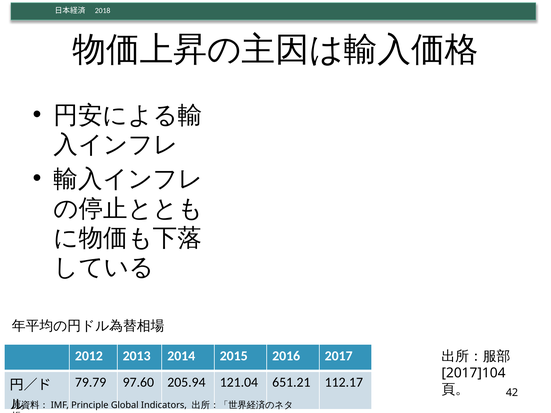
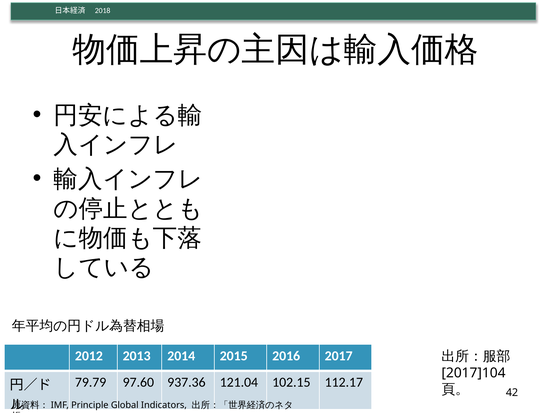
205.94: 205.94 -> 937.36 (186, 382)
651.21: 651.21 -> 102.15 (291, 382)
